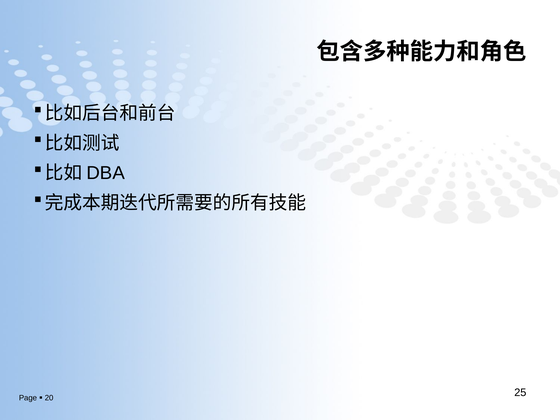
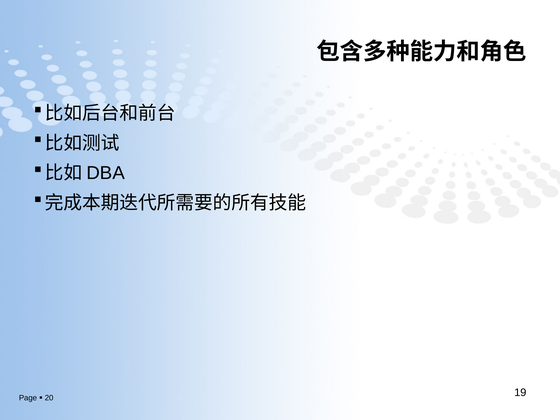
25: 25 -> 19 (520, 393)
